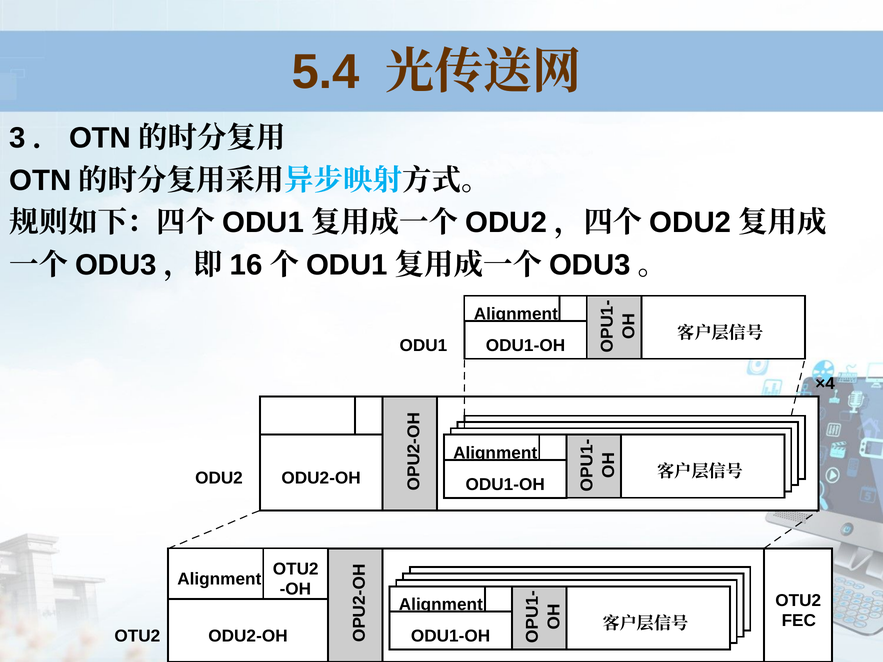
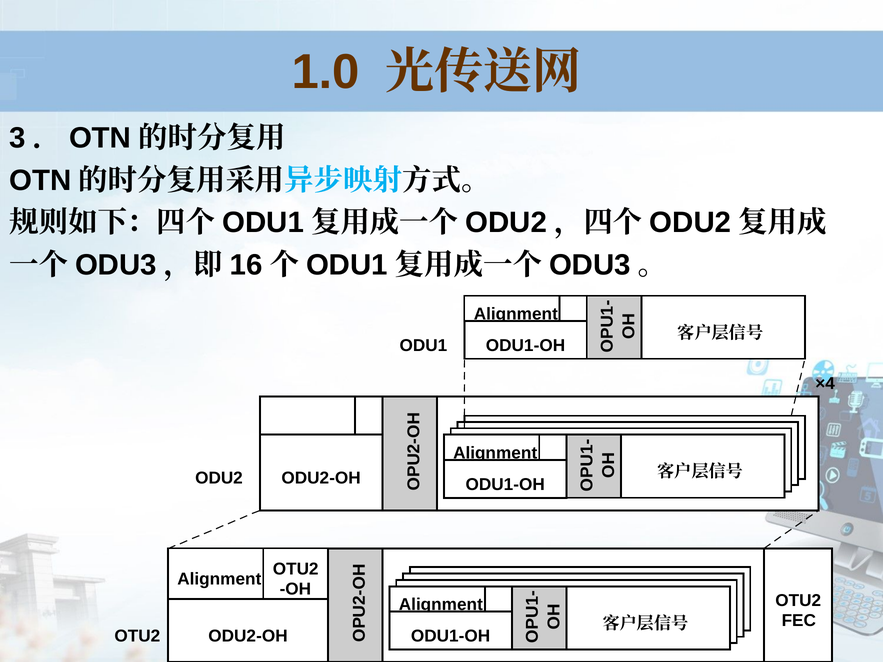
5.4: 5.4 -> 1.0 (326, 72)
